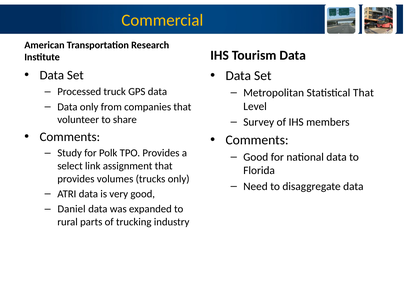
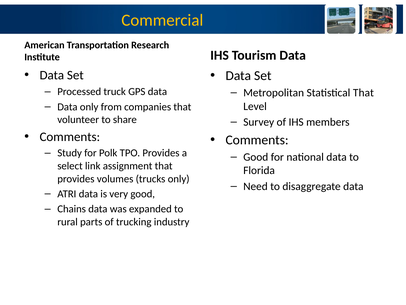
Daniel: Daniel -> Chains (72, 209)
